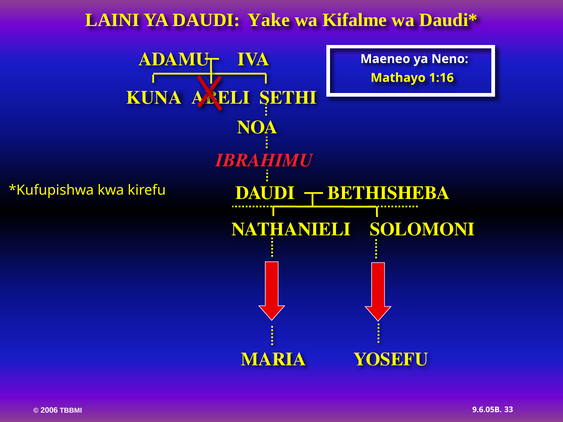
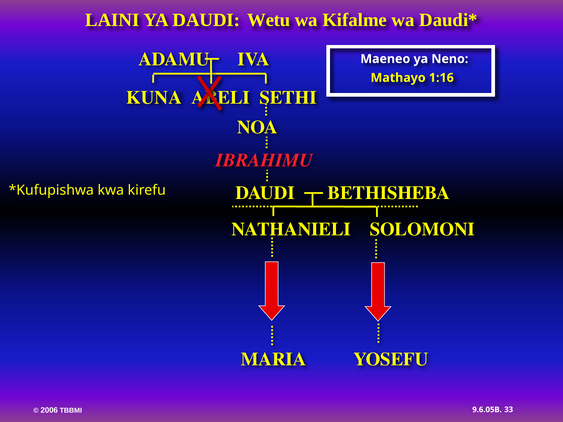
Yake: Yake -> Wetu (269, 20)
